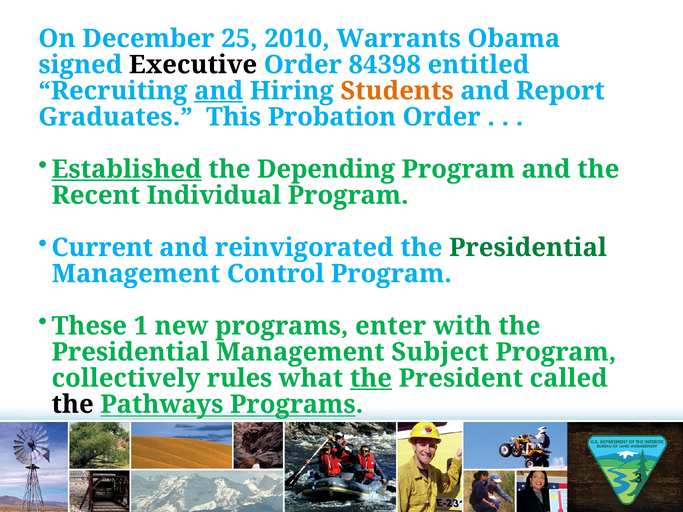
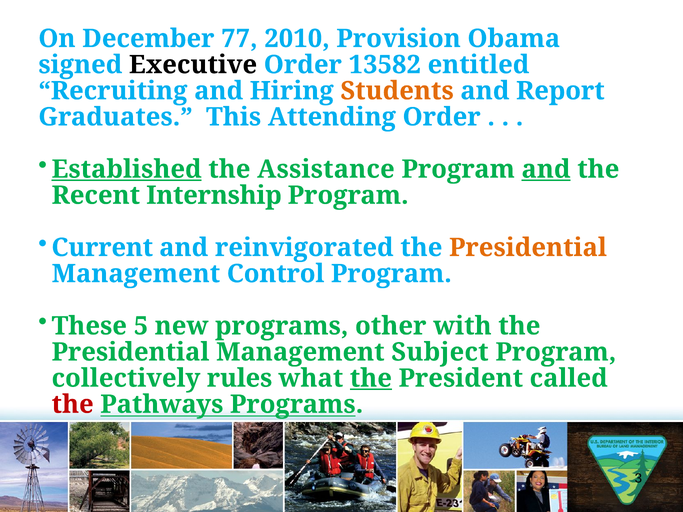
25: 25 -> 77 (239, 39)
Warrants: Warrants -> Provision (399, 39)
84398: 84398 -> 13582 (385, 65)
and underline: present -> none (219, 91)
Probation: Probation -> Attending (332, 117)
Depending: Depending -> Assistance (326, 169)
and underline: none -> present (546, 169)
Individual: Individual -> Internship (214, 195)
Presidential colour: green -> orange (528, 248)
1: 1 -> 5 (141, 326)
enter: enter -> other (391, 326)
the colour: black -> red (73, 405)
